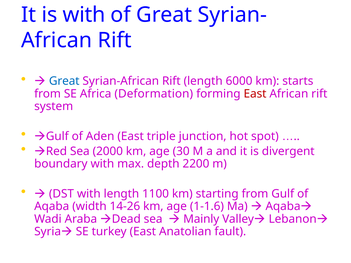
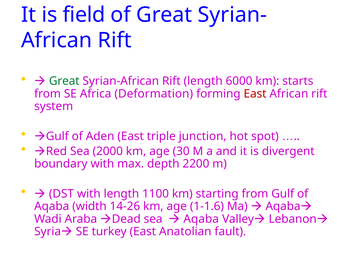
is with: with -> field (84, 15)
Great colour: blue -> green (64, 81)
Mainly: Mainly -> Aqaba (201, 219)
